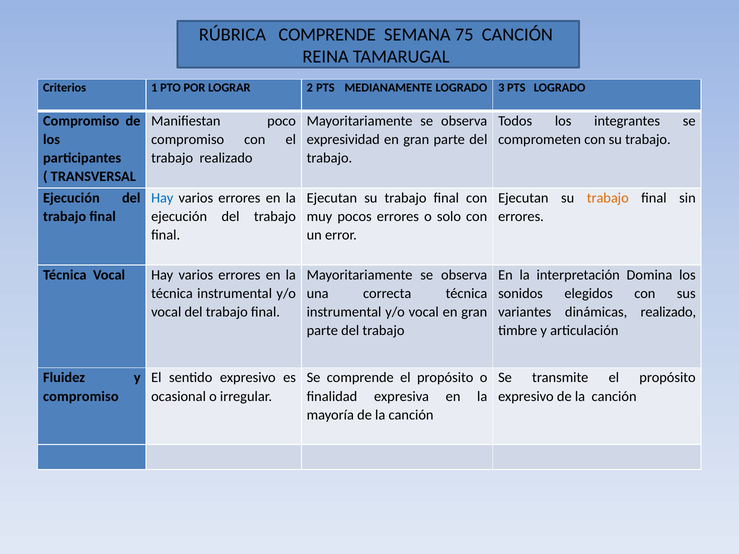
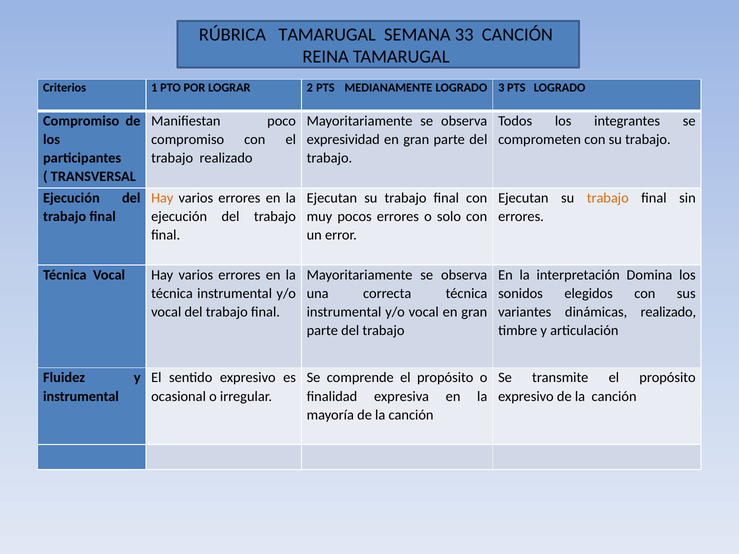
RÚBRICA COMPRENDE: COMPRENDE -> TAMARUGAL (327, 35)
75: 75 -> 33 (464, 35)
Hay colour: blue -> orange (162, 198)
compromiso: compromiso -> instrumental (81, 396)
